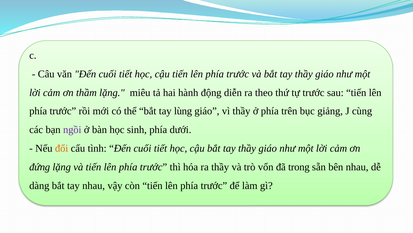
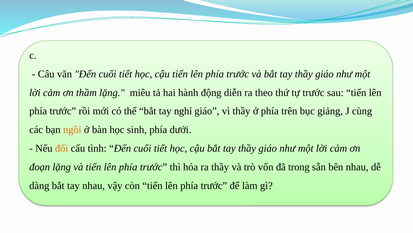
lùng: lùng -> nghỉ (183, 111)
ngồi colour: purple -> orange (72, 129)
đứng: đứng -> đoạn (40, 167)
